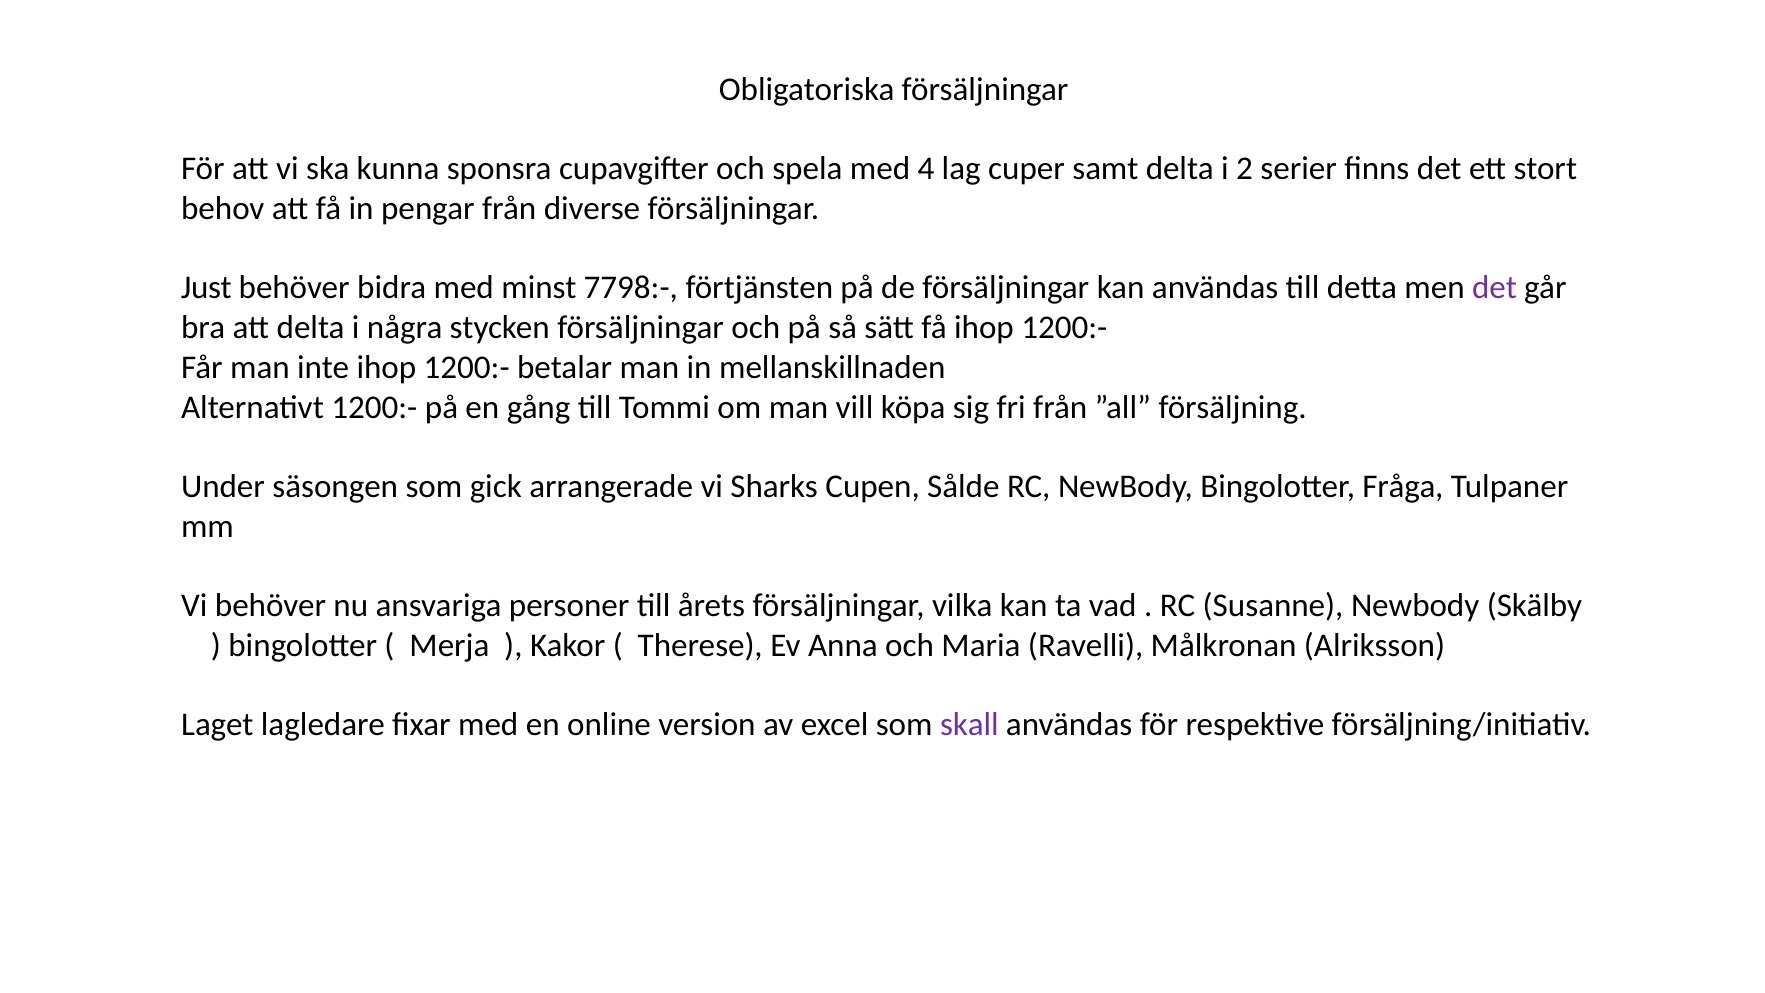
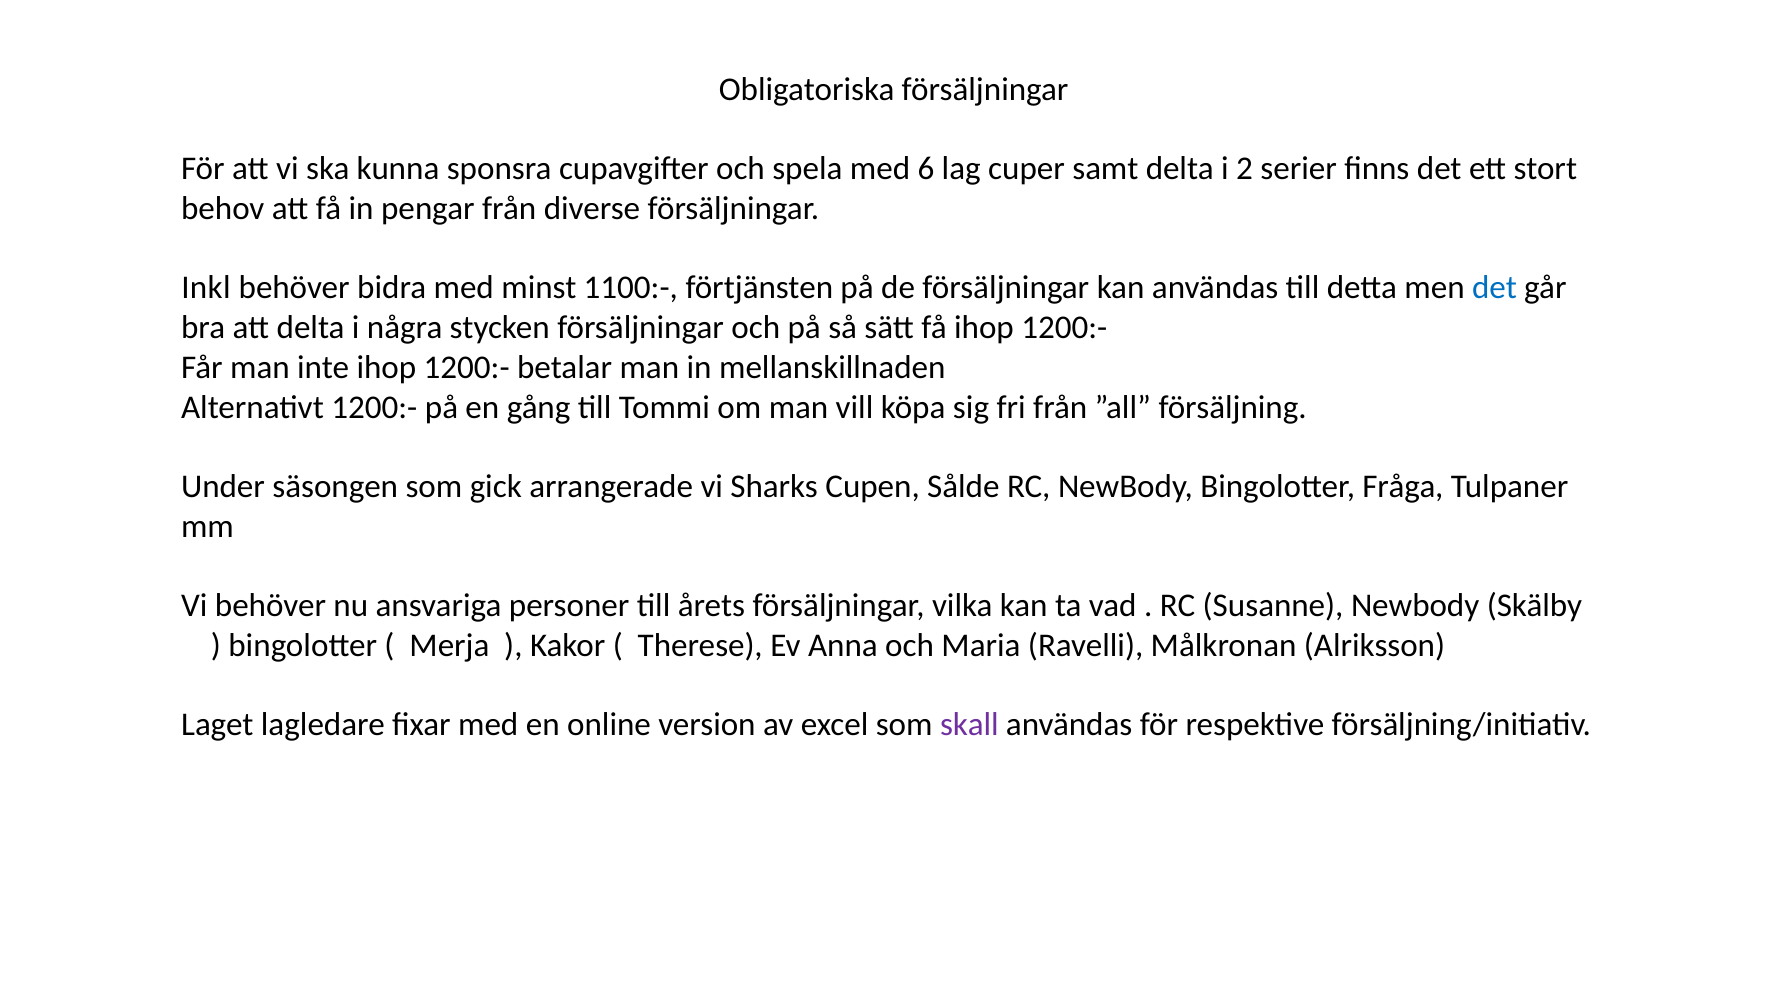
4: 4 -> 6 (926, 169)
Just: Just -> Inkl (206, 288)
7798:-: 7798:- -> 1100:- (631, 288)
det colour: purple -> blue (1494, 288)
